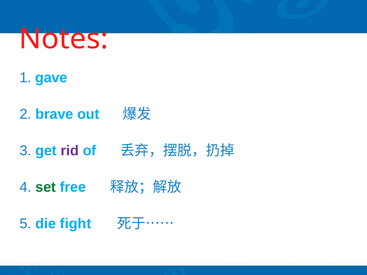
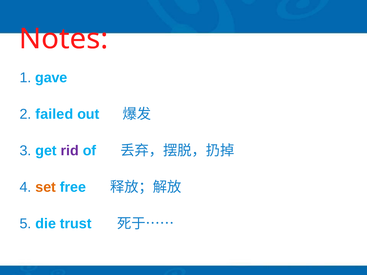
brave: brave -> failed (54, 114)
set colour: green -> orange (46, 187)
fight: fight -> trust (76, 224)
